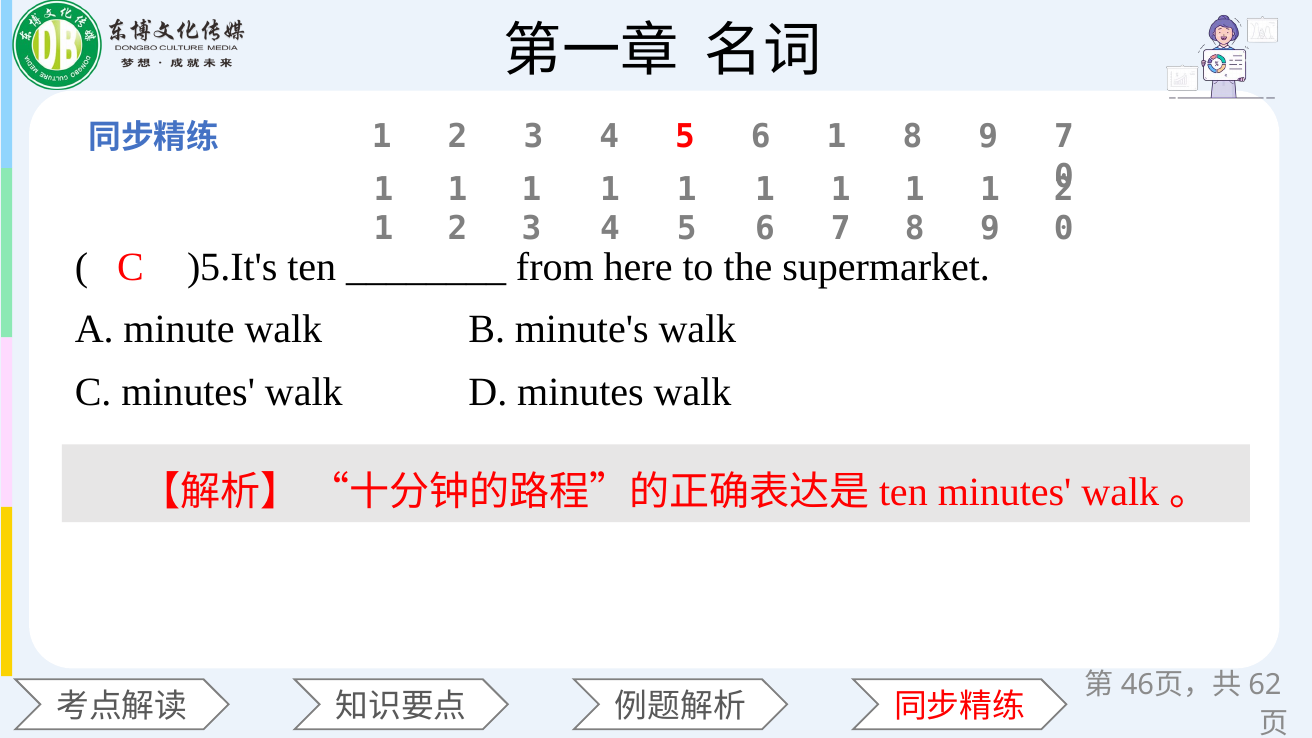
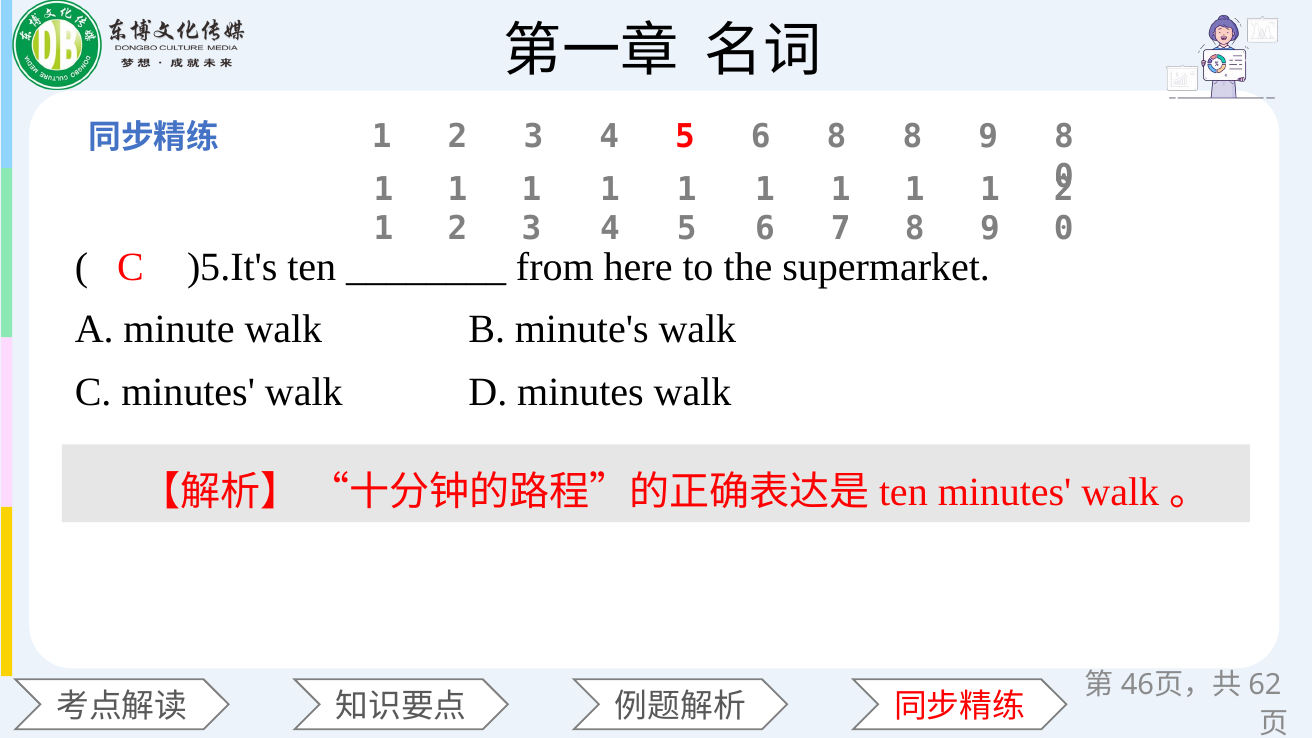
5 6 1: 1 -> 8 (837, 137)
9 7: 7 -> 8 (1064, 137)
